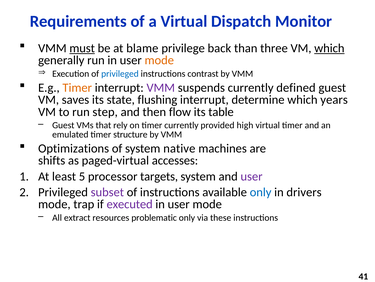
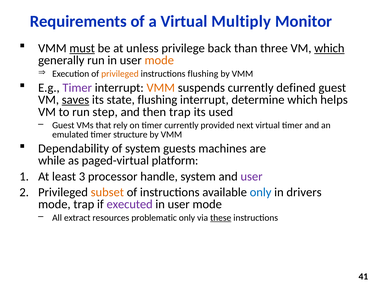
Dispatch: Dispatch -> Multiply (241, 21)
blame: blame -> unless (142, 48)
privileged colour: blue -> orange (120, 73)
instructions contrast: contrast -> flushing (203, 73)
Timer colour: orange -> purple (77, 88)
VMM colour: purple -> orange (161, 88)
saves underline: none -> present (76, 100)
years: years -> helps (334, 100)
then flow: flow -> trap (180, 112)
table: table -> used (221, 112)
high: high -> next (245, 125)
Optimizations: Optimizations -> Dependability (74, 148)
native: native -> guests (179, 148)
shifts: shifts -> while (52, 160)
accesses: accesses -> platform (175, 160)
5: 5 -> 3 (82, 176)
targets: targets -> handle (159, 176)
subset colour: purple -> orange (107, 192)
these underline: none -> present (221, 217)
